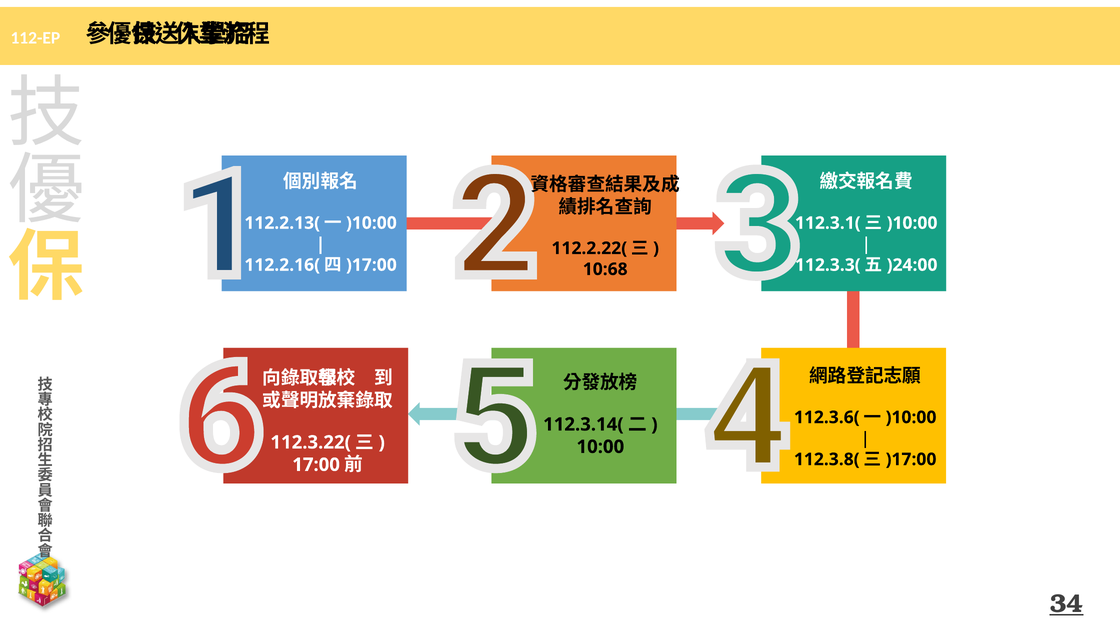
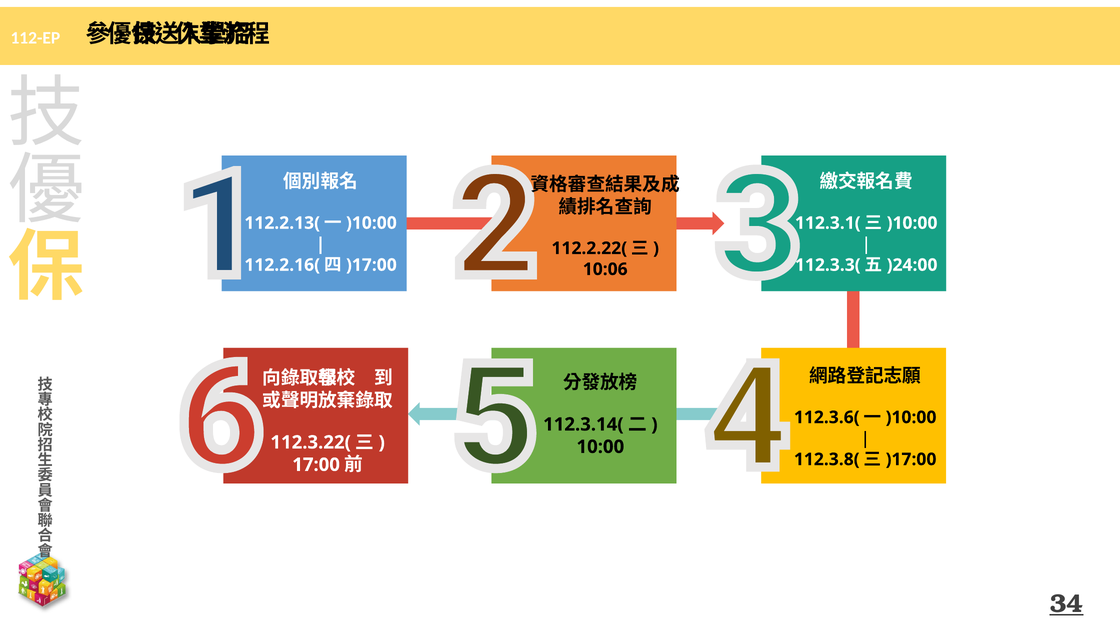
10:68: 10:68 -> 10:06 (605, 269)
